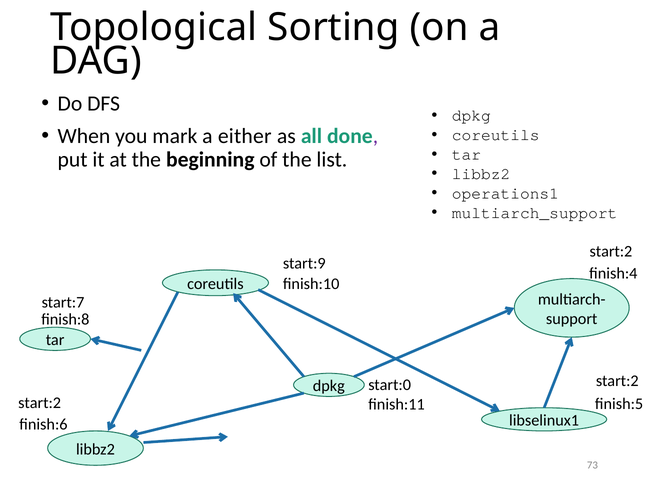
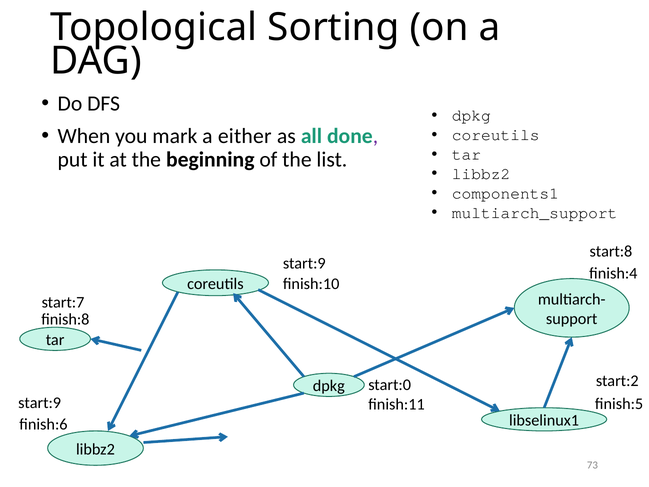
operations1: operations1 -> components1 (505, 193)
start:2: start:2 -> start:8 (611, 252)
start:2: start:2 -> start:9 (40, 403)
